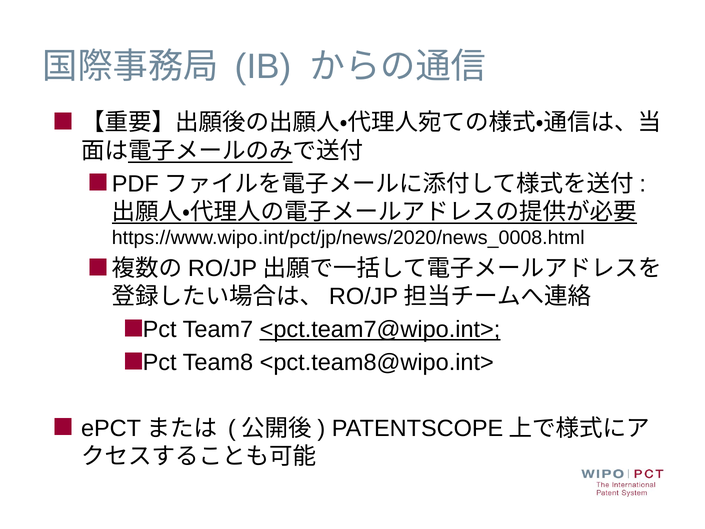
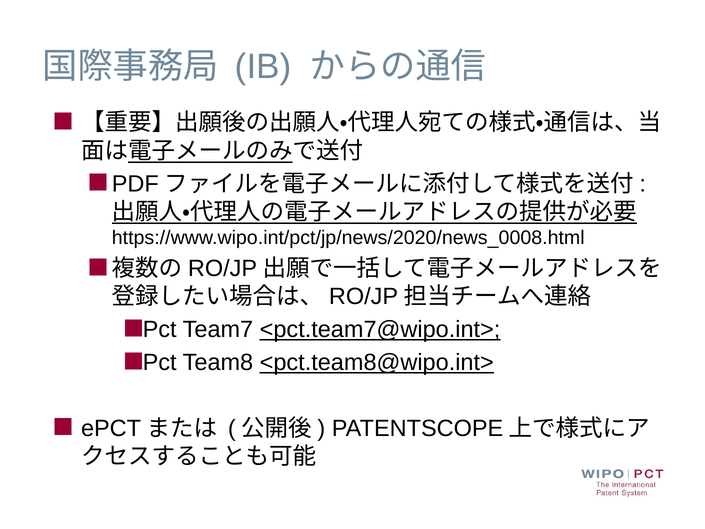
<pct.team8@wipo.int> underline: none -> present (377, 362)
